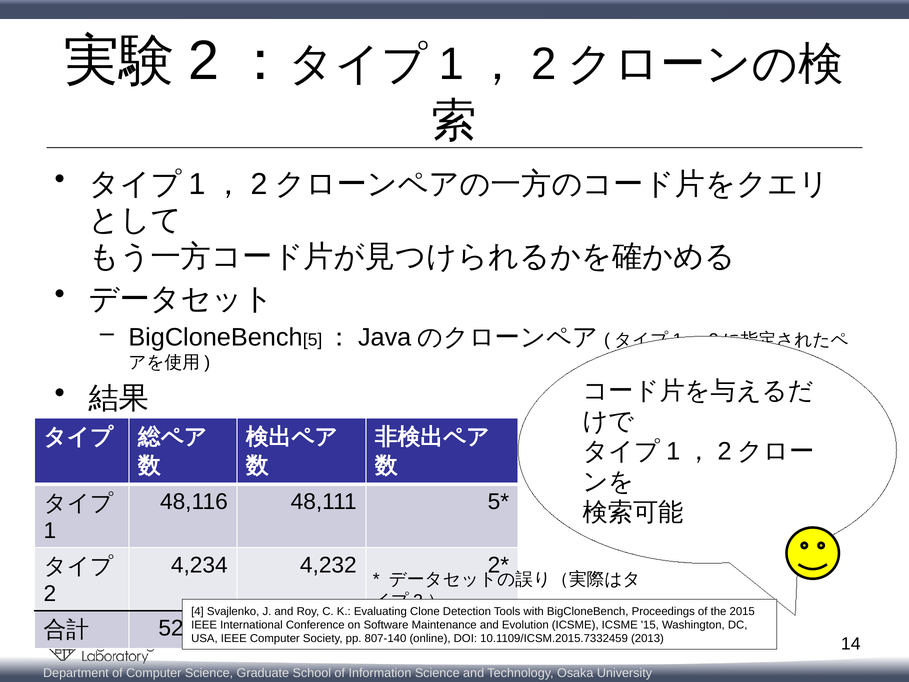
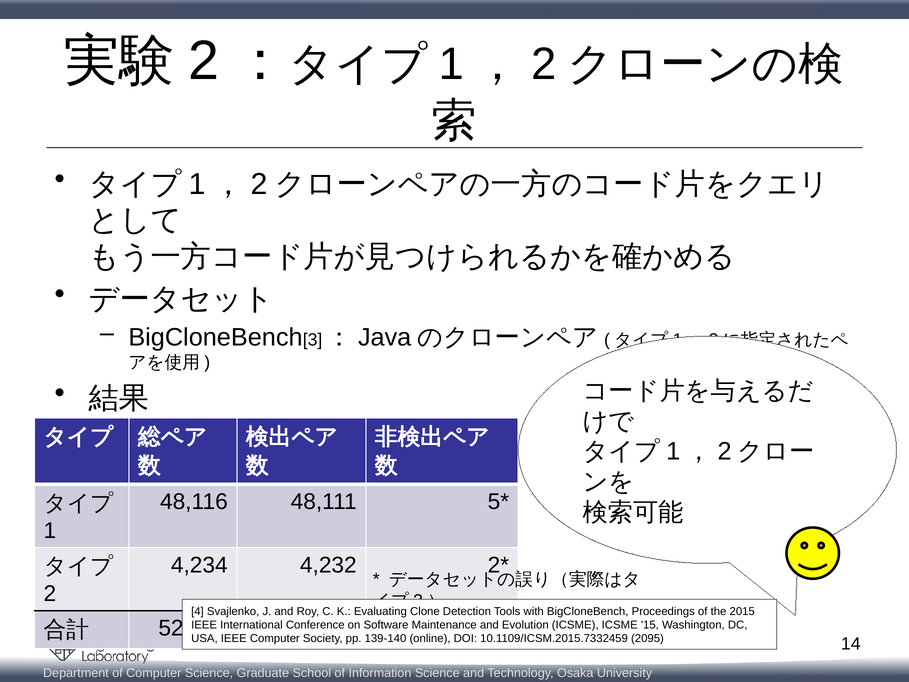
5: 5 -> 3 (313, 340)
807-140: 807-140 -> 139-140 (385, 638)
2013: 2013 -> 2095 (647, 638)
